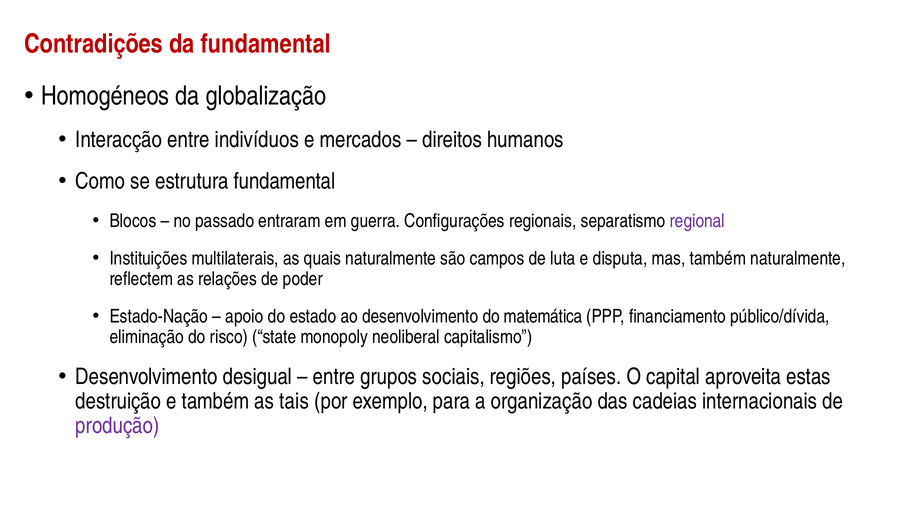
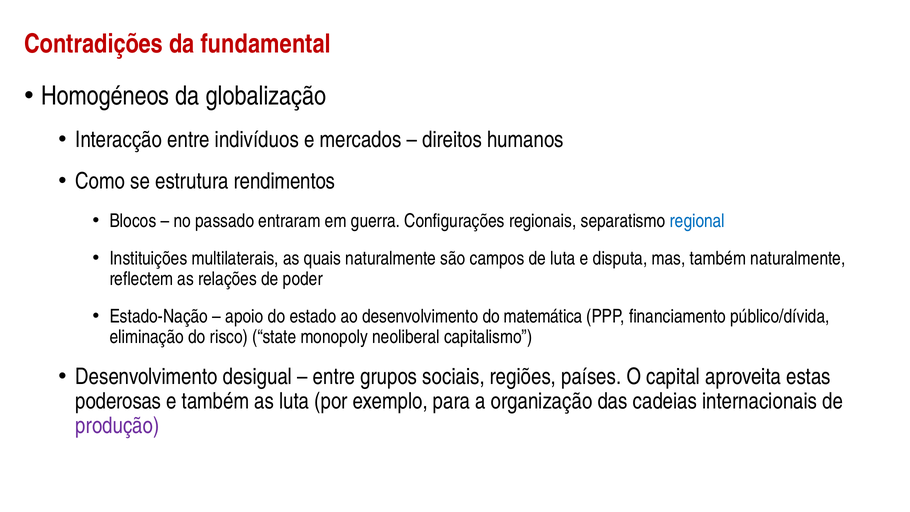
estrutura fundamental: fundamental -> rendimentos (285, 181)
regional colour: purple -> blue (697, 221)
destruição: destruição -> poderosas (118, 401)
as tais: tais -> luta (294, 401)
